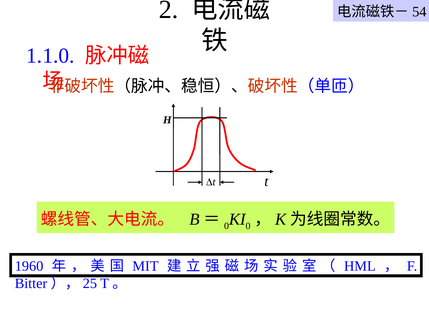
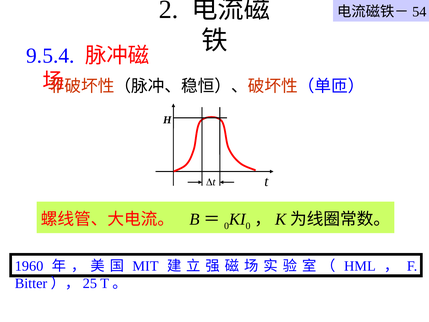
1.1.0: 1.1.0 -> 9.5.4 (50, 56)
